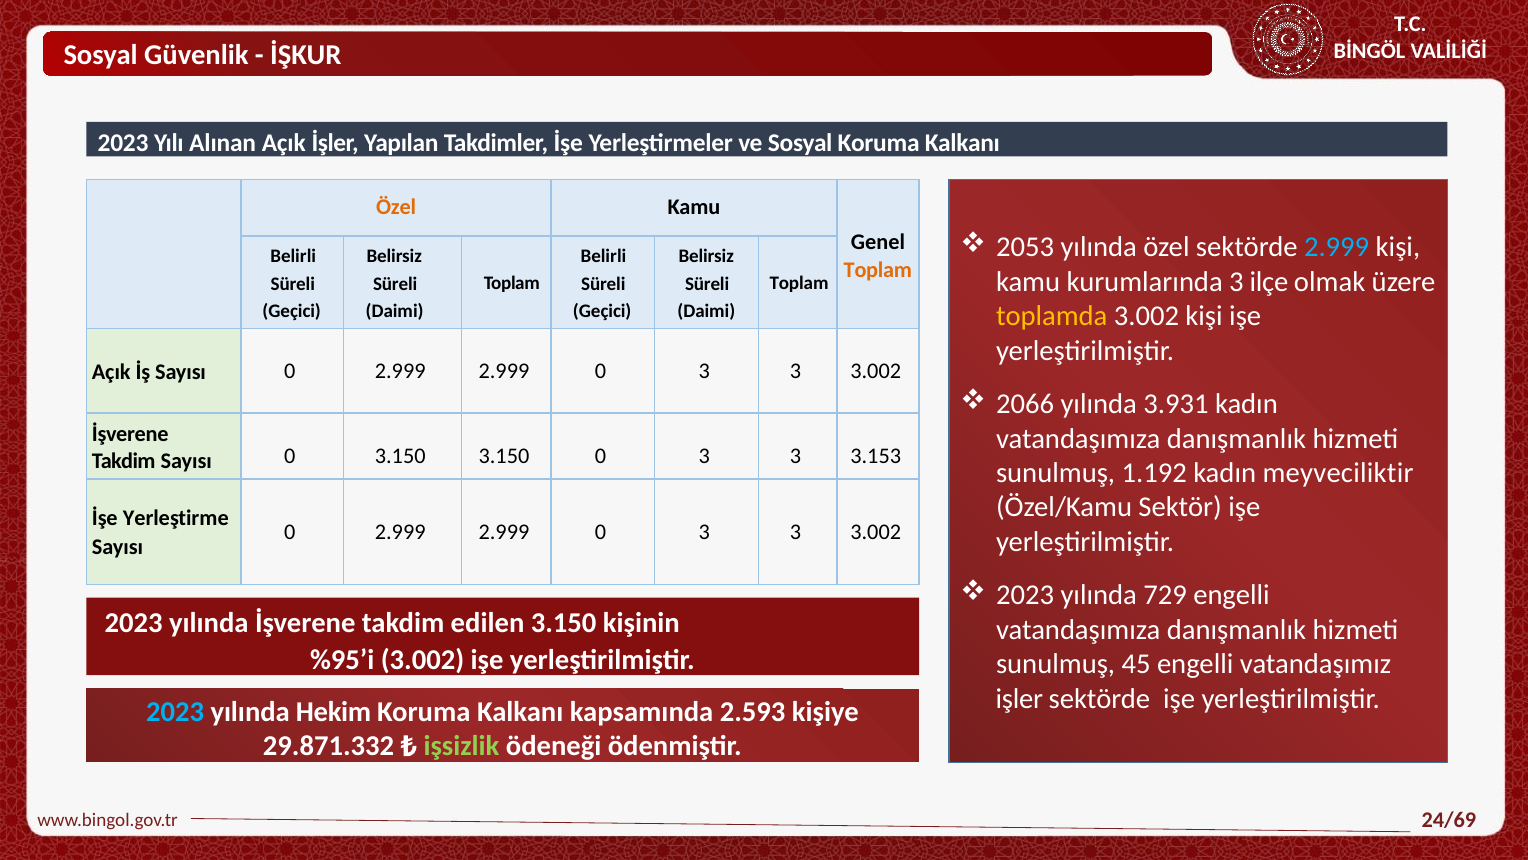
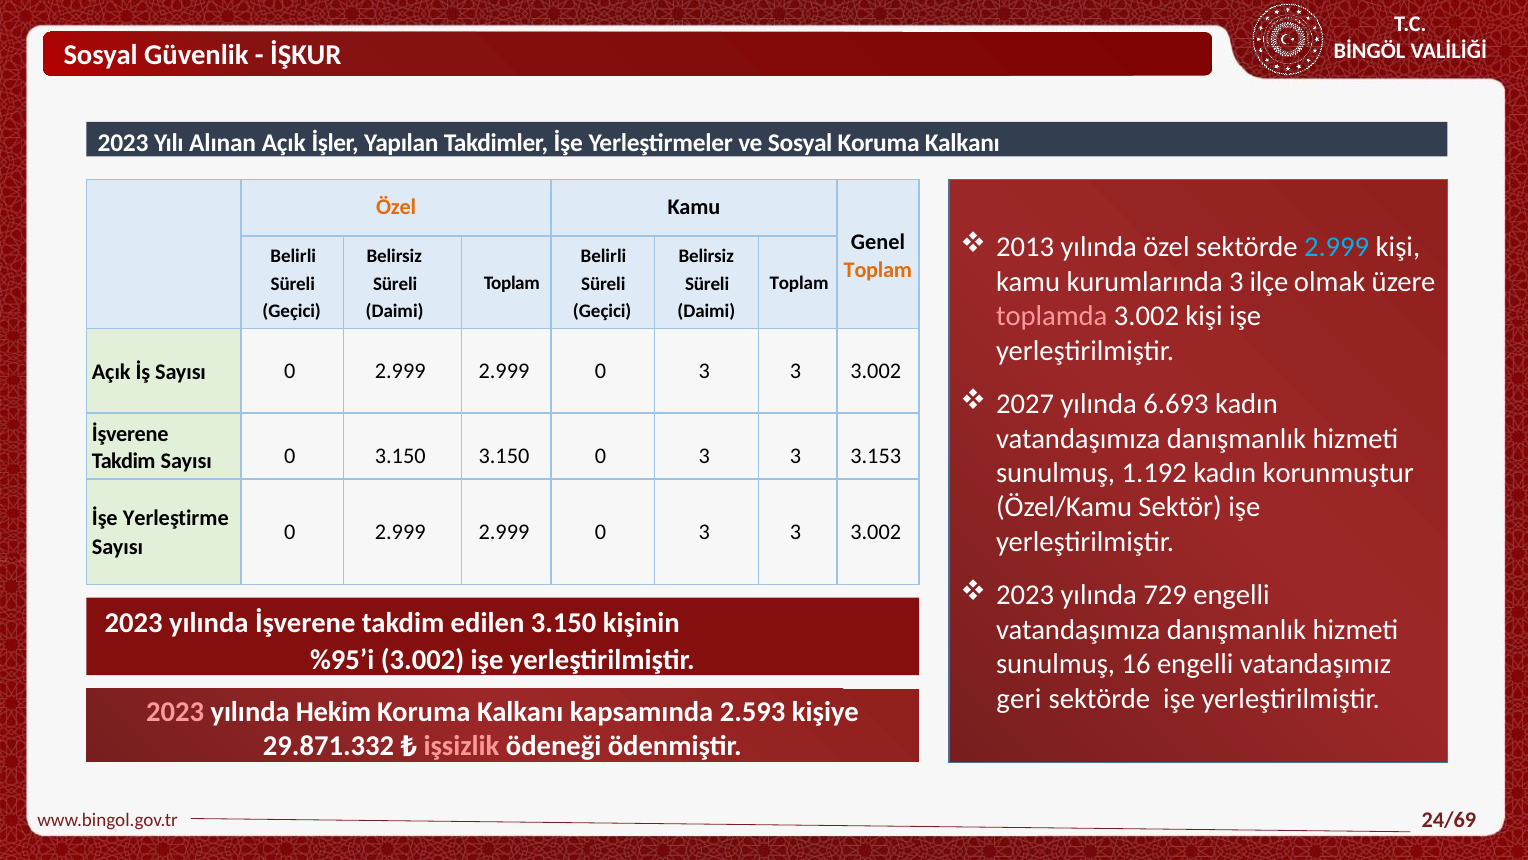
2053: 2053 -> 2013 (1025, 247)
toplamda colour: yellow -> pink (1052, 316)
2066: 2066 -> 2027 (1025, 404)
3.931: 3.931 -> 6.693 (1176, 404)
meyveciliktir: meyveciliktir -> korunmuştur (1338, 473)
45: 45 -> 16 (1136, 664)
işler: işler -> geri (1019, 698)
2023 colour: light blue -> pink (175, 712)
işsizlik colour: light green -> pink (461, 746)
